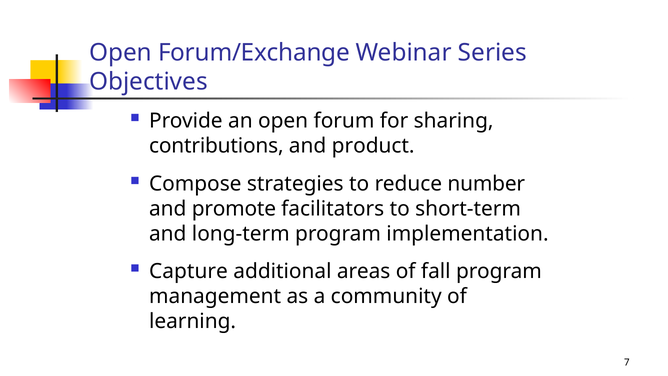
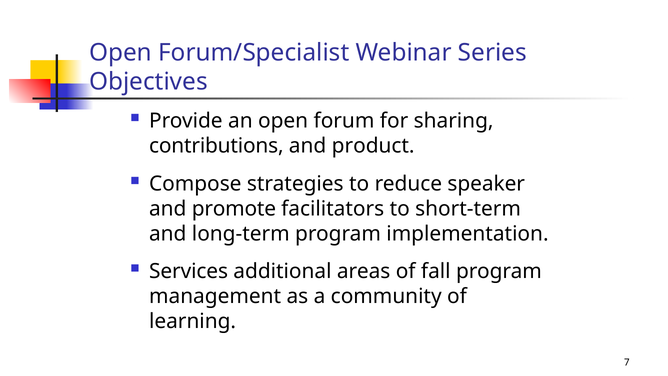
Forum/Exchange: Forum/Exchange -> Forum/Specialist (254, 53)
number: number -> speaker (486, 183)
Capture: Capture -> Services (189, 271)
